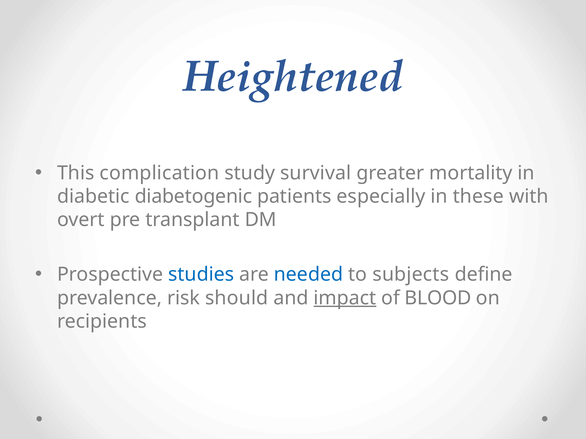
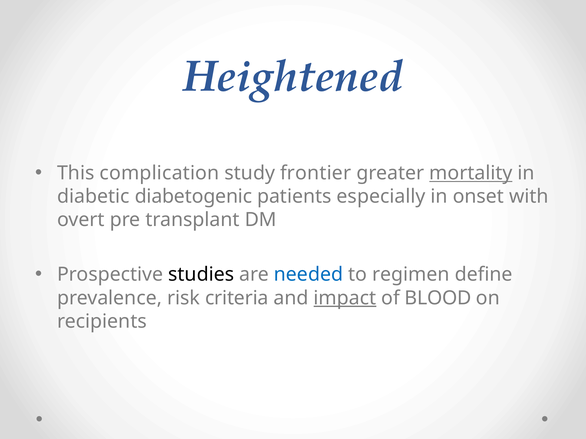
survival: survival -> frontier (316, 173)
mortality underline: none -> present (471, 173)
these: these -> onset (478, 197)
studies colour: blue -> black (201, 275)
subjects: subjects -> regimen (411, 275)
should: should -> criteria (237, 298)
